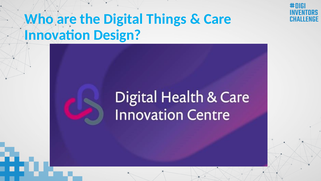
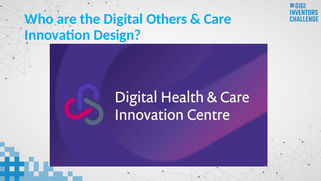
Things: Things -> Others (167, 19)
